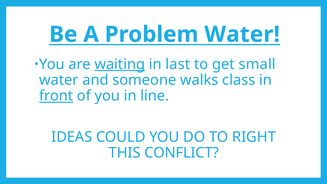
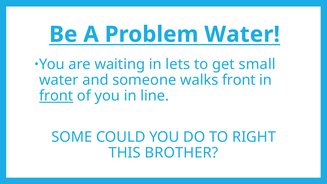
waiting underline: present -> none (120, 64)
last: last -> lets (178, 64)
walks class: class -> front (239, 80)
IDEAS: IDEAS -> SOME (72, 137)
CONFLICT: CONFLICT -> BROTHER (181, 153)
